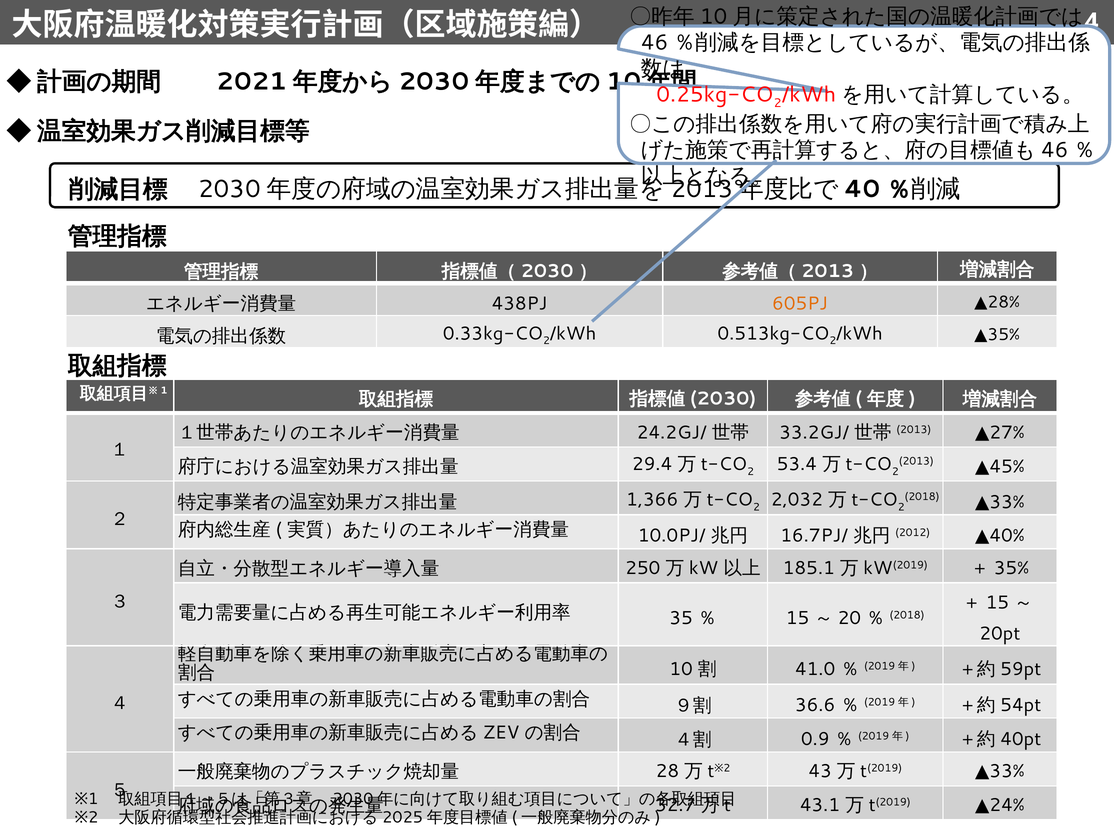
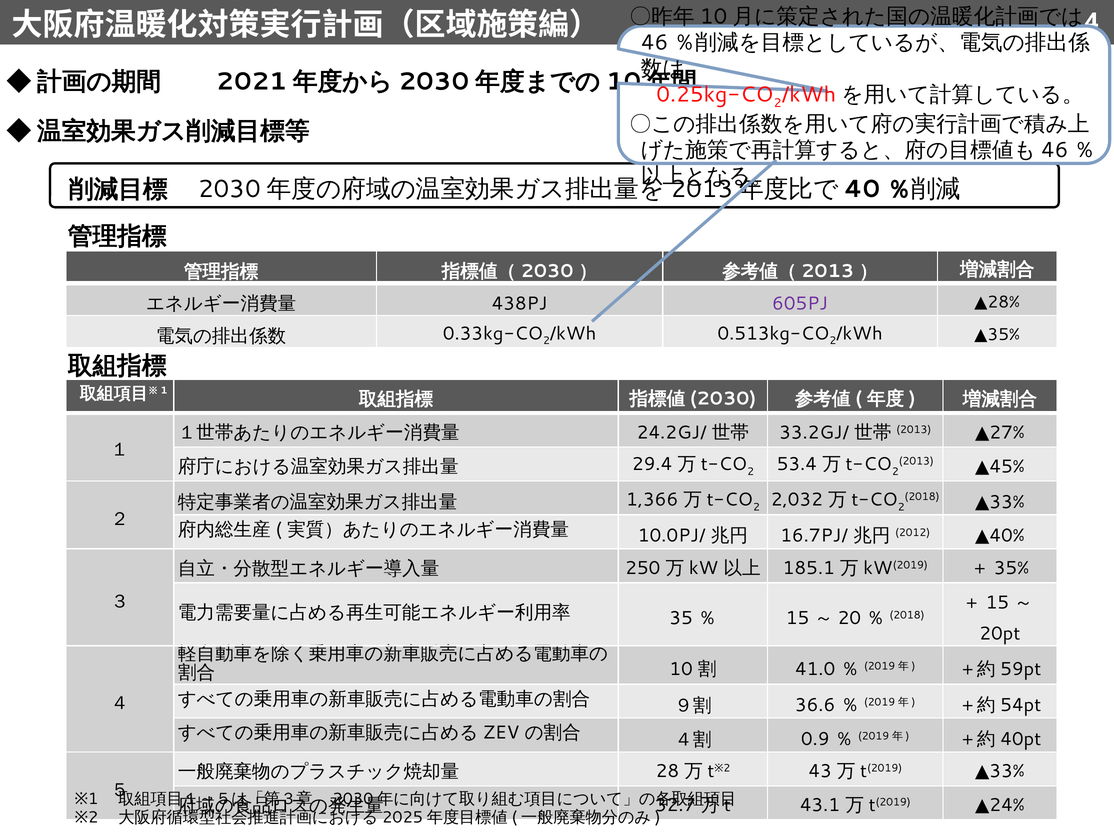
605PJ colour: orange -> purple (800, 303)
